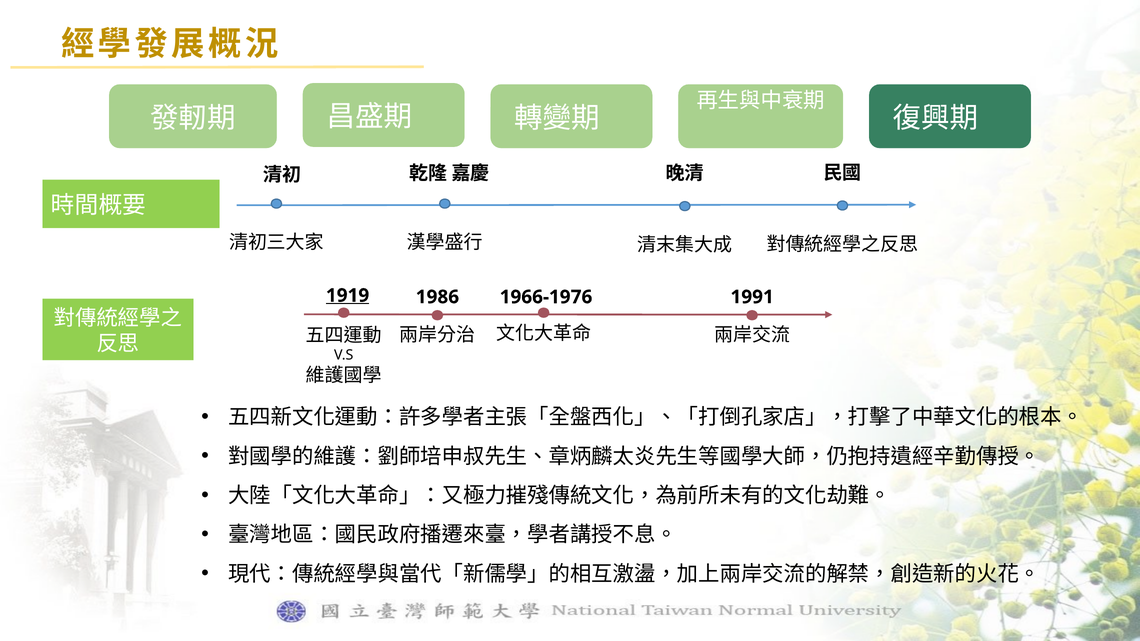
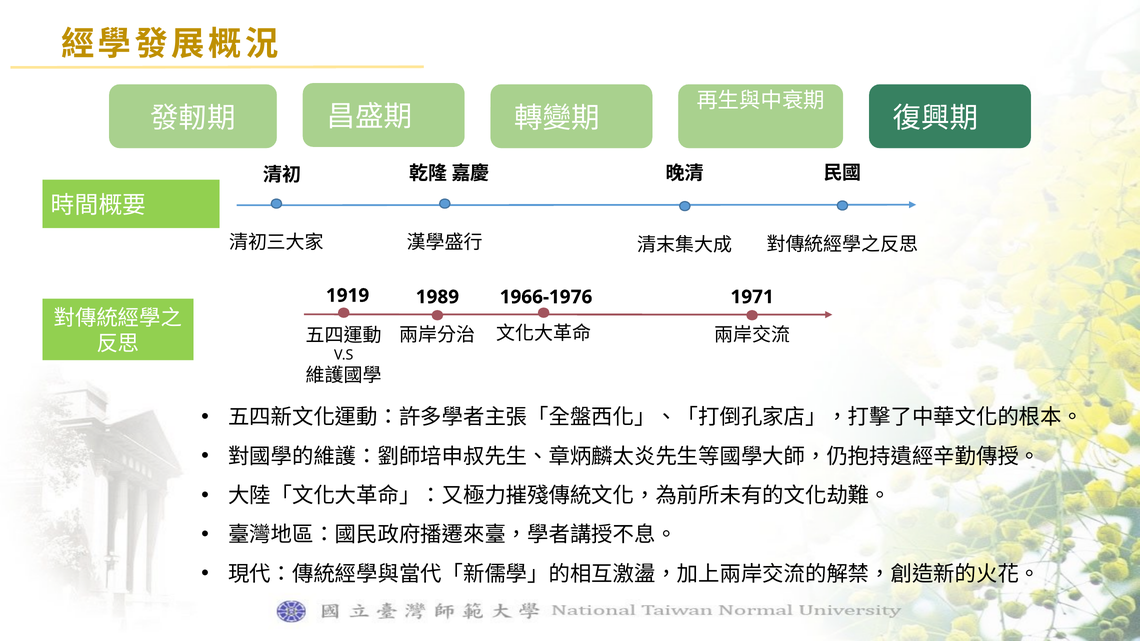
1919 underline: present -> none (348, 296)
1991: 1991 -> 1971 (752, 297)
1986: 1986 -> 1989 (437, 297)
